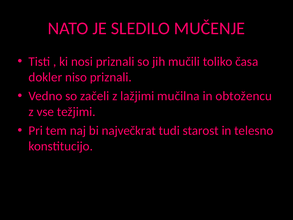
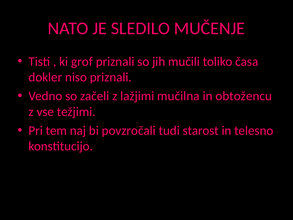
nosi: nosi -> grof (82, 61)
največkrat: največkrat -> povzročali (129, 130)
